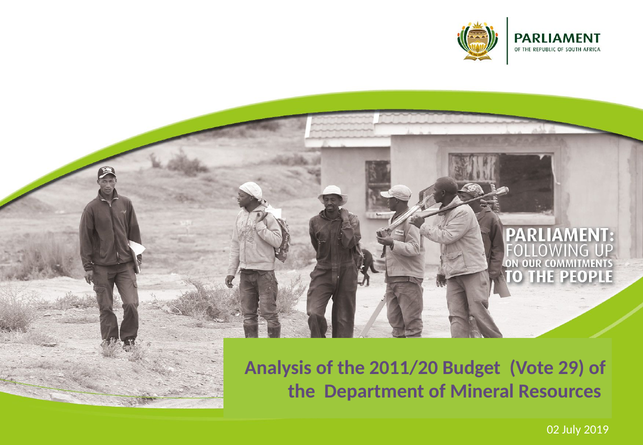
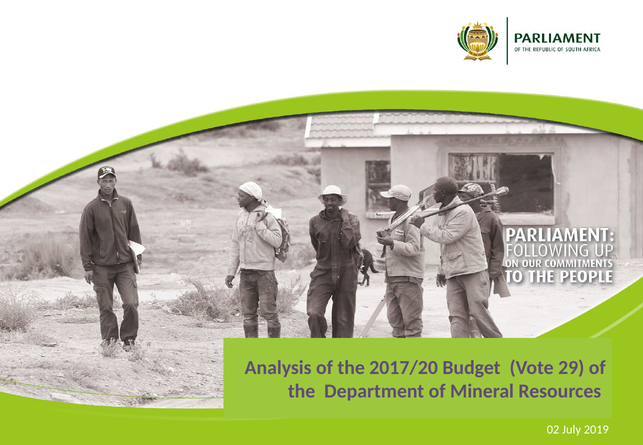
2011/20: 2011/20 -> 2017/20 (404, 368)
